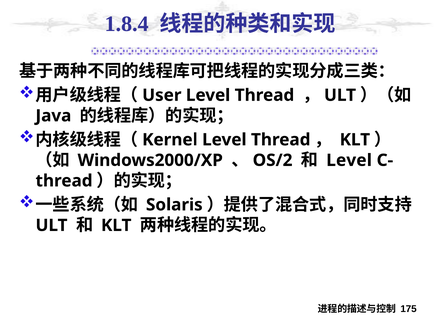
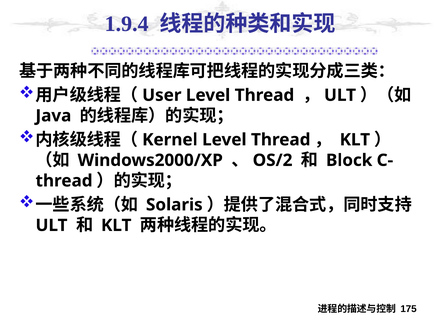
1.8.4: 1.8.4 -> 1.9.4 (127, 24)
Level: Level -> Block (349, 160)
